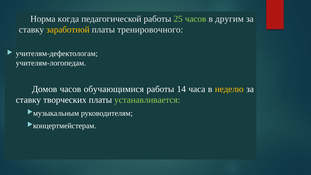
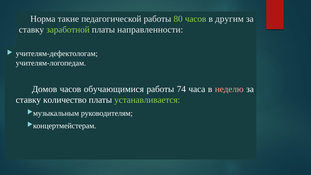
когда: когда -> такие (68, 19)
25: 25 -> 80 (178, 19)
заработной colour: yellow -> light green (68, 30)
тренировочного: тренировочного -> направленности (150, 30)
14: 14 -> 74 (181, 89)
неделю colour: yellow -> pink (229, 89)
творческих: творческих -> количество (65, 100)
